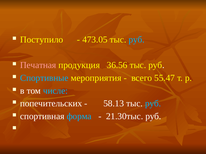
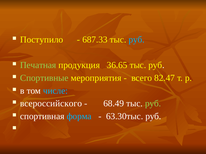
473.05: 473.05 -> 687.33 (95, 40)
Печатная colour: pink -> light green (38, 65)
36.56: 36.56 -> 36.65 (117, 65)
Спортивные colour: light blue -> light green (44, 78)
55.47: 55.47 -> 82.47 (165, 78)
попечительских: попечительских -> всероссийского (51, 104)
58.13: 58.13 -> 68.49 (114, 104)
руб colour: light blue -> light green (153, 104)
21.30тыс: 21.30тыс -> 63.30тыс (125, 117)
